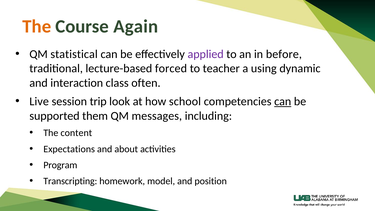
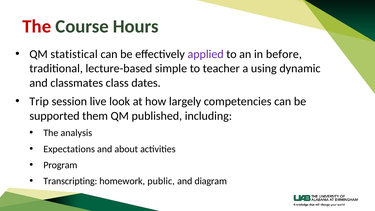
The colour: orange -> red (37, 26)
Again: Again -> Hours (136, 26)
forced: forced -> simple (171, 69)
interaction: interaction -> classmates (77, 83)
often: often -> dates (146, 83)
Live: Live -> Trip (39, 101)
trip: trip -> live (98, 101)
school: school -> largely (185, 101)
can underline: present -> none (283, 101)
messages: messages -> published (157, 116)
content: content -> analysis (76, 133)
model: model -> public (161, 181)
position: position -> diagram (211, 181)
